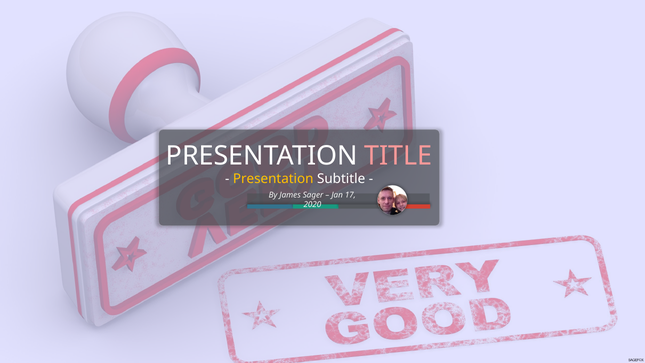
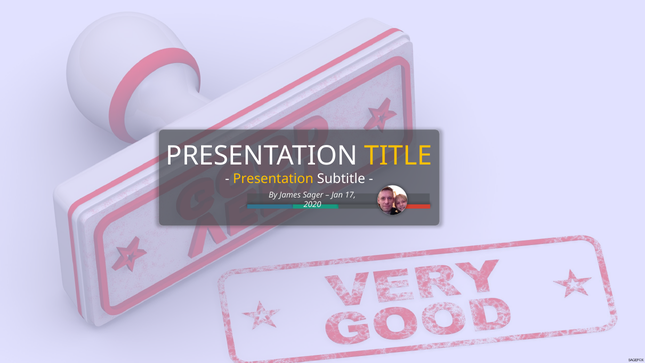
TITLE colour: pink -> yellow (398, 156)
